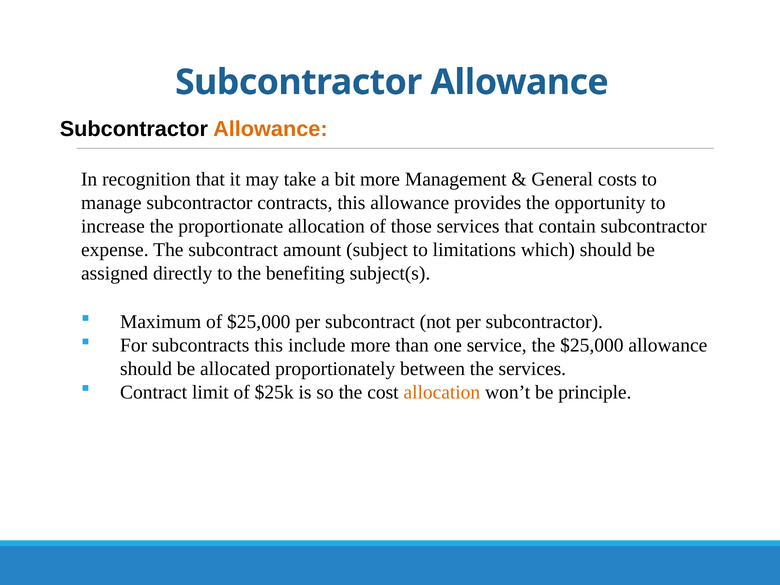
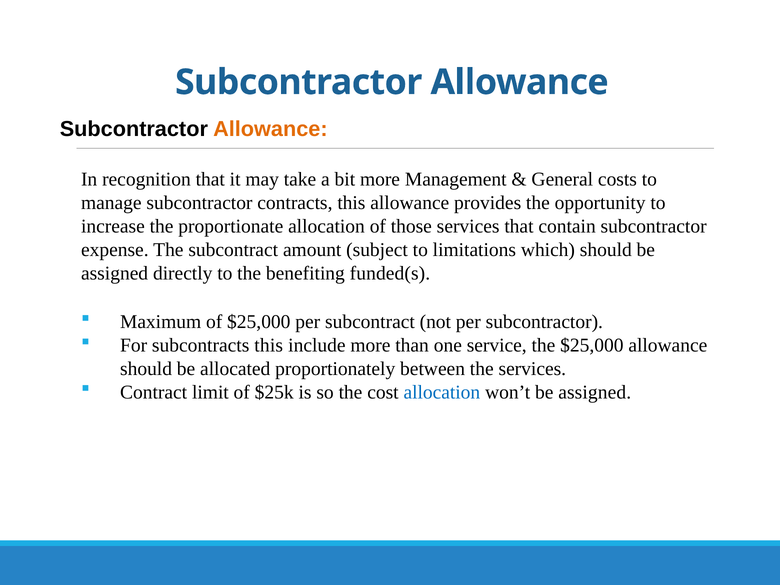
subject(s: subject(s -> funded(s (390, 273)
allocation colour: orange -> blue (442, 392)
won’t be principle: principle -> assigned (595, 392)
